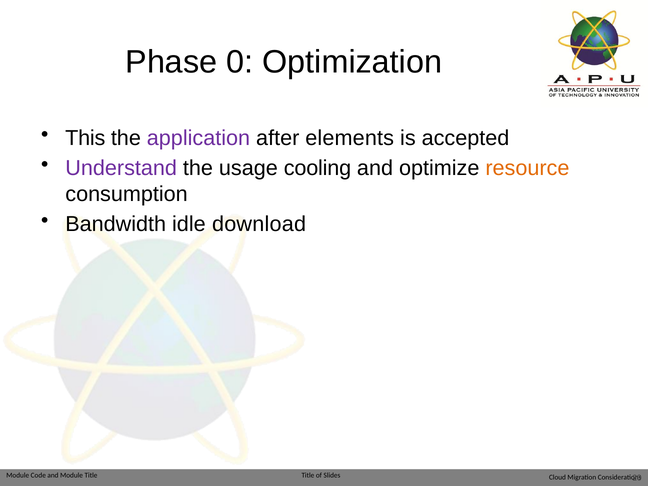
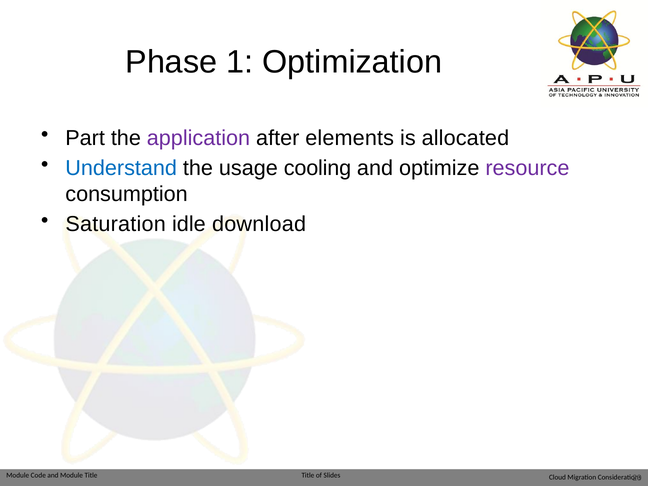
0: 0 -> 1 (240, 62)
This: This -> Part (85, 138)
accepted: accepted -> allocated (465, 138)
Understand colour: purple -> blue (121, 168)
resource colour: orange -> purple (527, 168)
Bandwidth: Bandwidth -> Saturation (116, 224)
